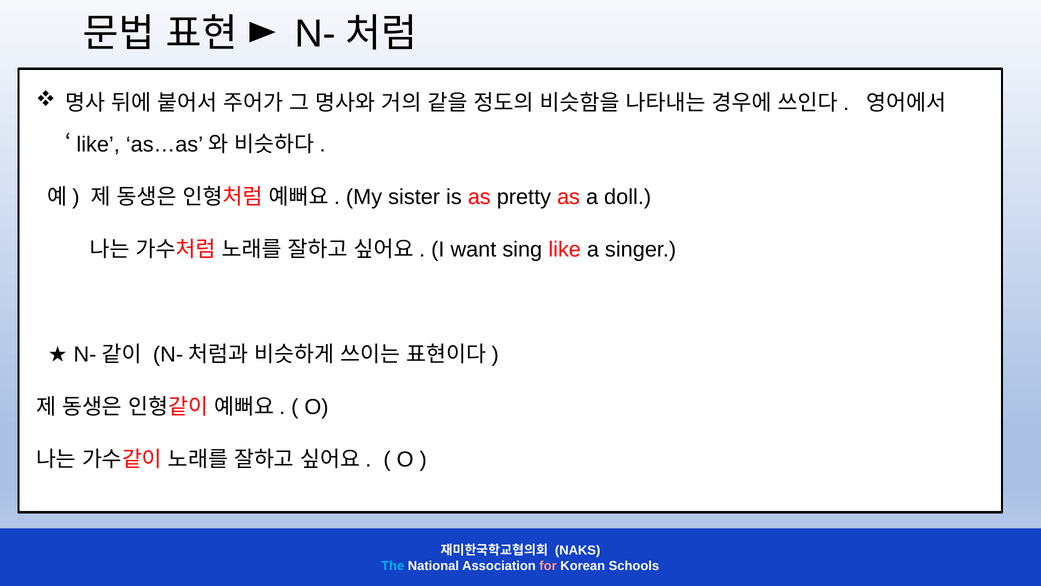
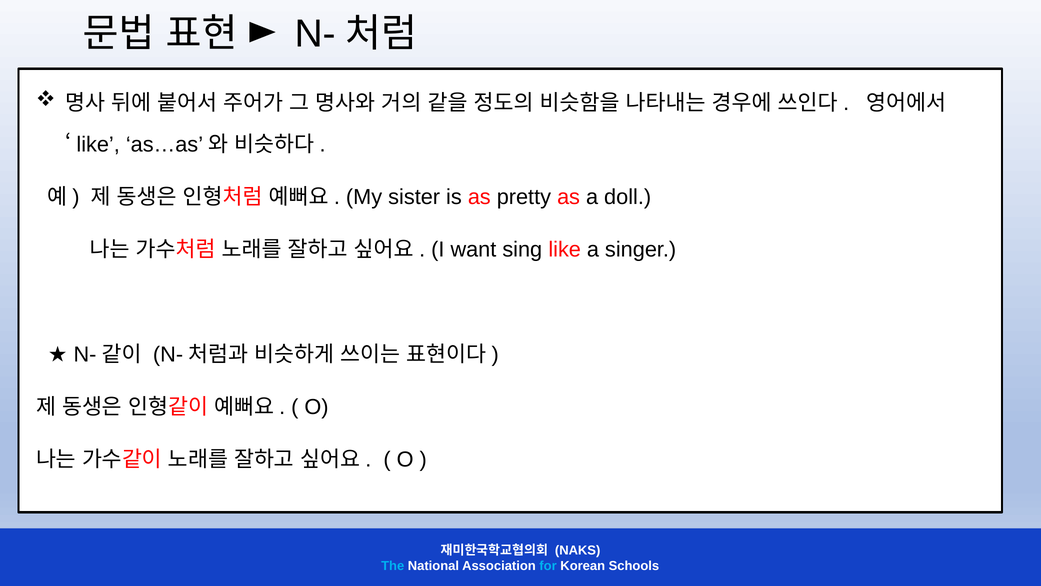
for colour: pink -> light blue (548, 565)
